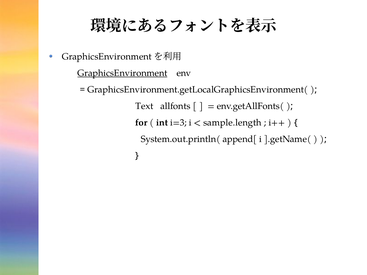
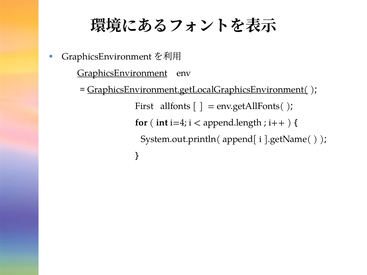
GraphicsEnvironment.getLocalGraphicsEnvironment( underline: none -> present (198, 90)
Text: Text -> First (144, 106)
i=3: i=3 -> i=4 (178, 123)
sample.length: sample.length -> append.length (232, 123)
